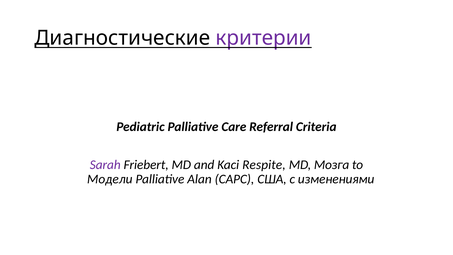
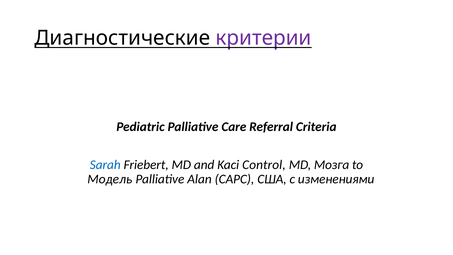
Sarah colour: purple -> blue (105, 165)
Respite: Respite -> Control (264, 165)
Модели: Модели -> Модель (110, 179)
